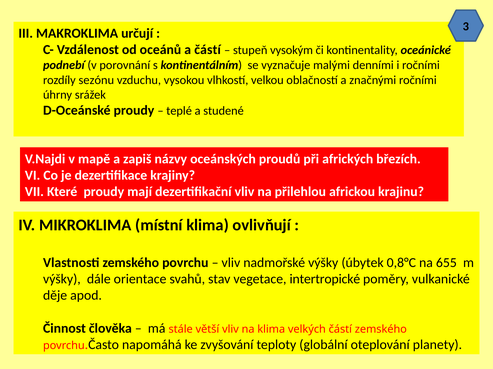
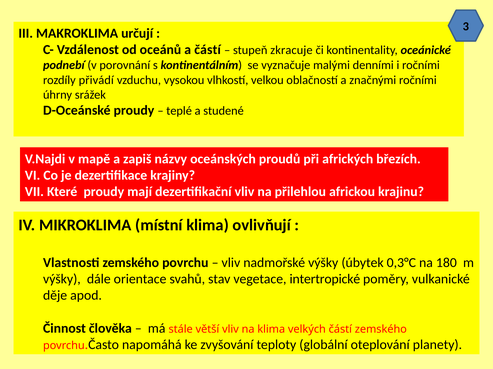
vysokým: vysokým -> zkracuje (291, 50)
sezónu: sezónu -> přivádí (96, 80)
0,8°C: 0,8°C -> 0,3°C (401, 263)
655: 655 -> 180 (446, 263)
